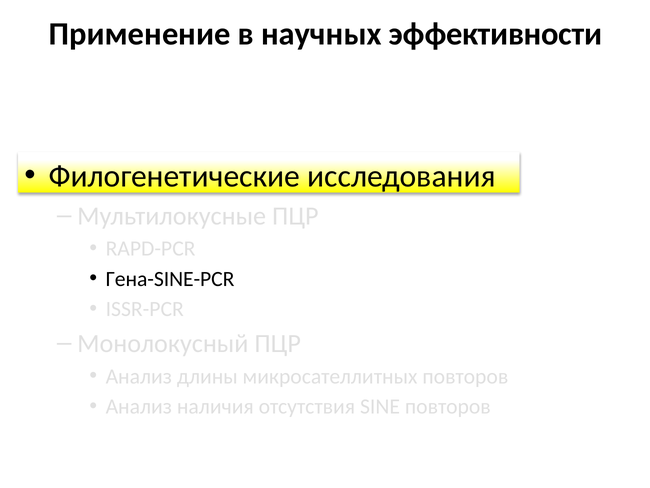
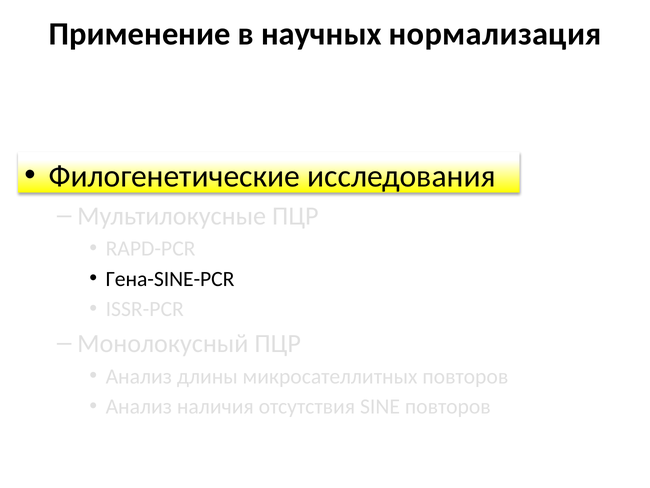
эффективности: эффективности -> нормализация (495, 34)
